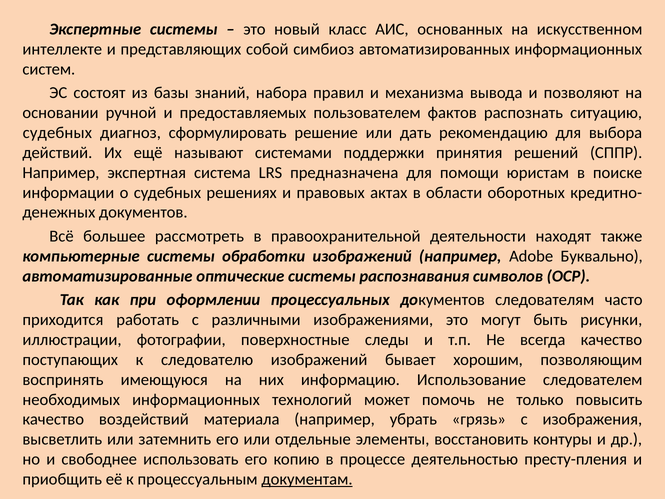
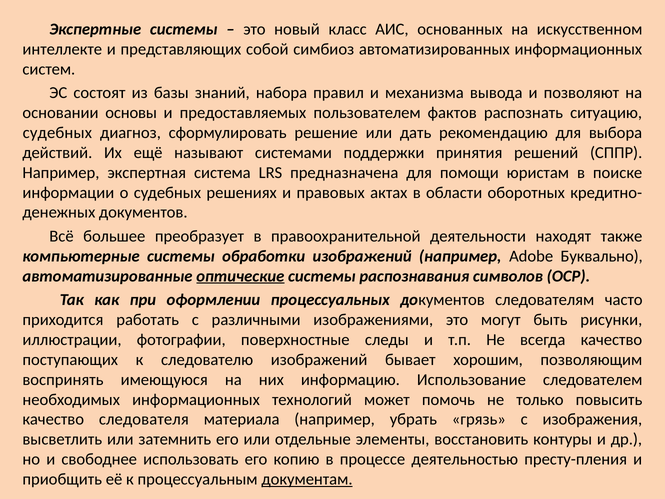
ручной: ручной -> основы (131, 113)
рассмотреть: рассмотреть -> преобразует (199, 236)
оптические underline: none -> present (240, 276)
воздействий: воздействий -> следователя (144, 419)
